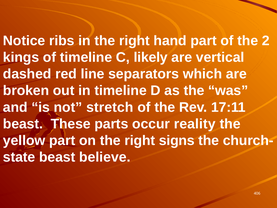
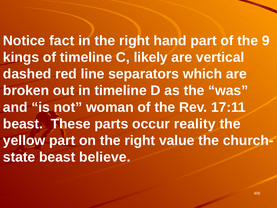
ribs: ribs -> fact (62, 41)
2: 2 -> 9 (266, 41)
stretch: stretch -> woman (110, 107)
signs: signs -> value (177, 140)
